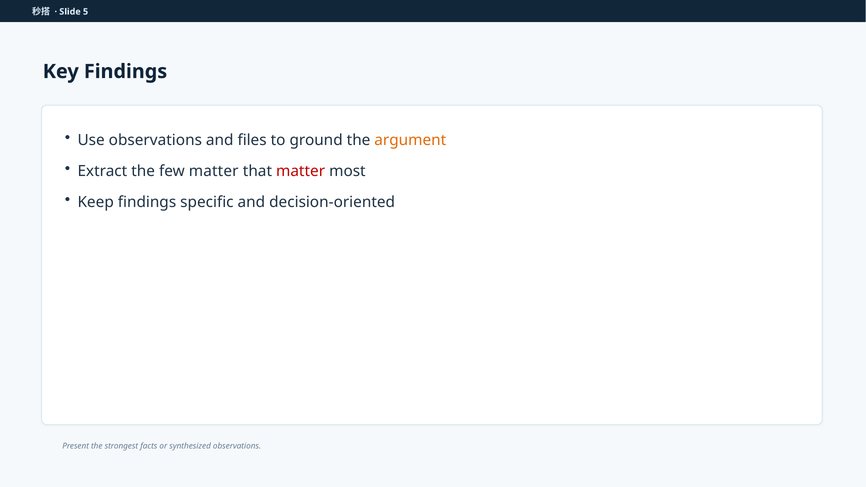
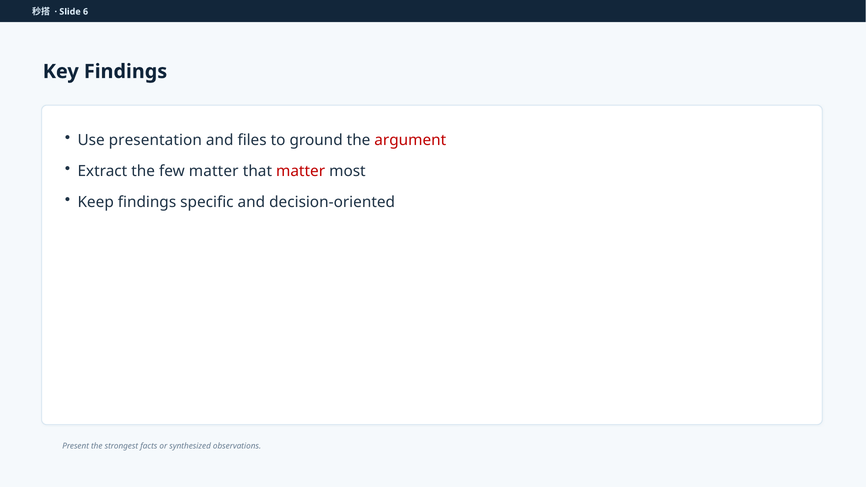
5: 5 -> 6 (86, 12)
Use observations: observations -> presentation (155, 140)
argument colour: orange -> red (410, 140)
